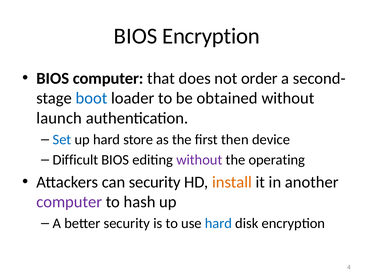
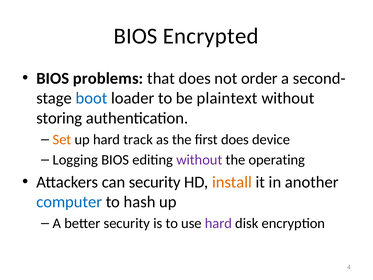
BIOS Encryption: Encryption -> Encrypted (211, 36)
BIOS computer: computer -> problems (108, 78)
obtained: obtained -> plaintext (227, 98)
launch: launch -> storing (59, 118)
Set colour: blue -> orange (62, 139)
store: store -> track (138, 139)
first then: then -> does (235, 139)
Difficult: Difficult -> Logging (75, 160)
computer colour: purple -> blue (69, 202)
hard colour: blue -> purple (218, 223)
